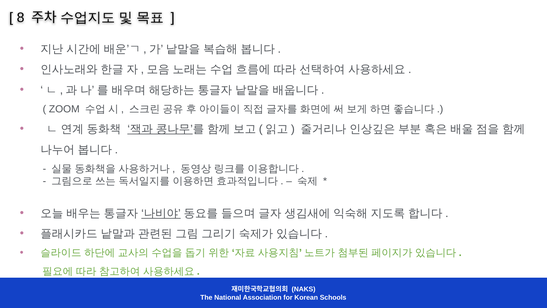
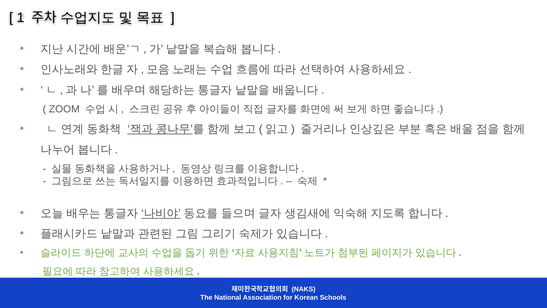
8: 8 -> 1 (21, 18)
